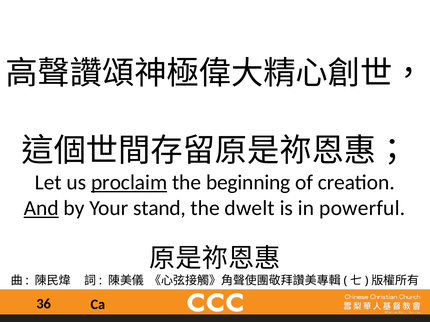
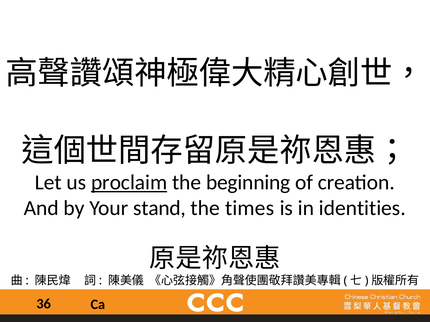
And underline: present -> none (41, 208)
dwelt: dwelt -> times (250, 208)
powerful: powerful -> identities (362, 208)
